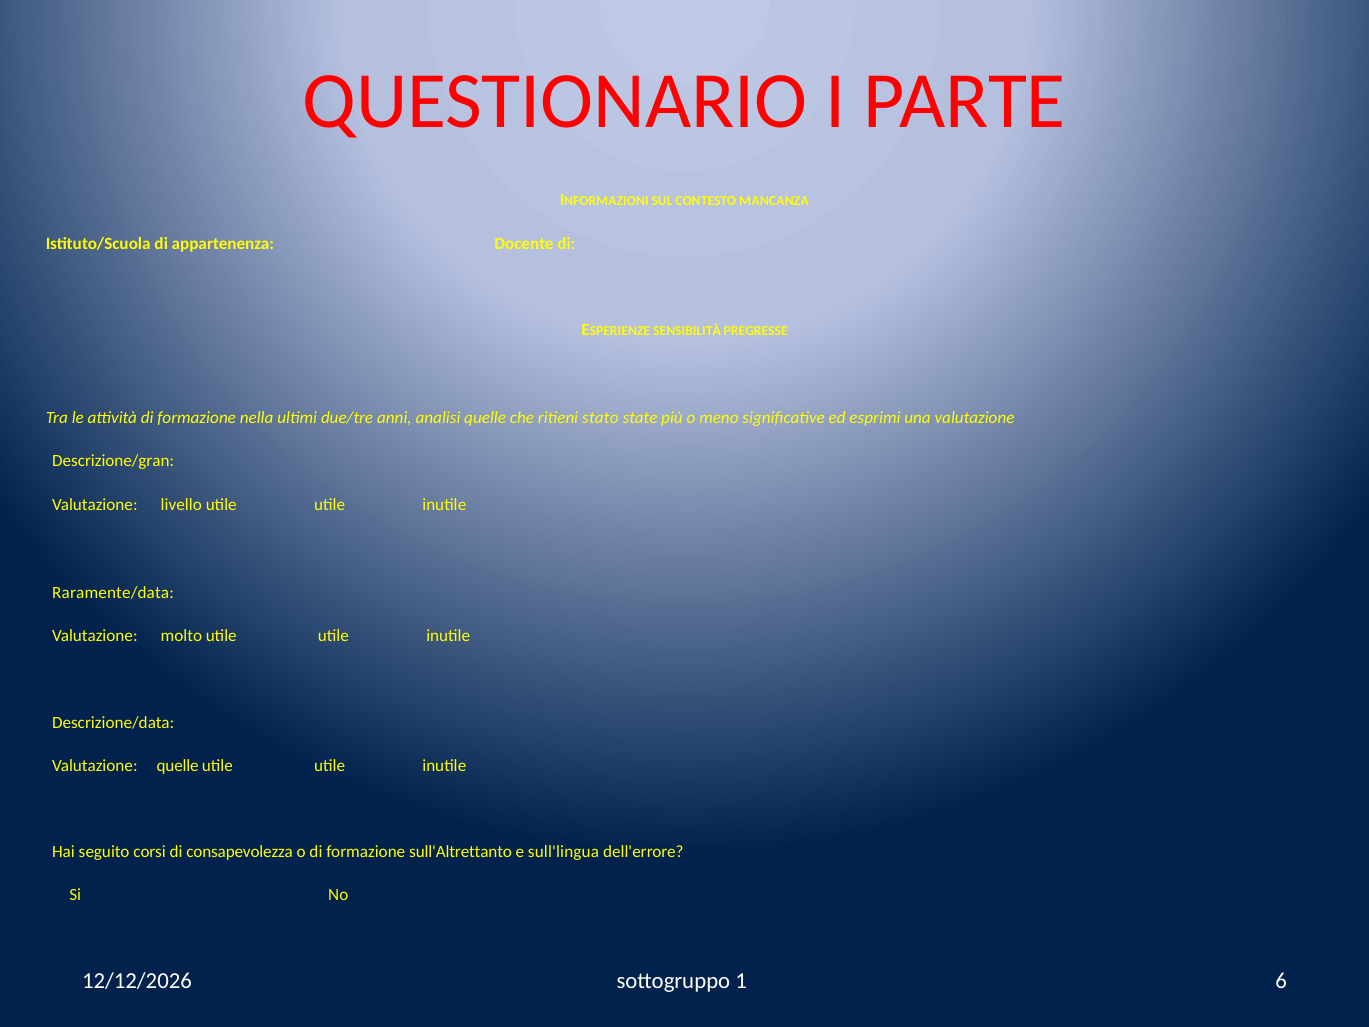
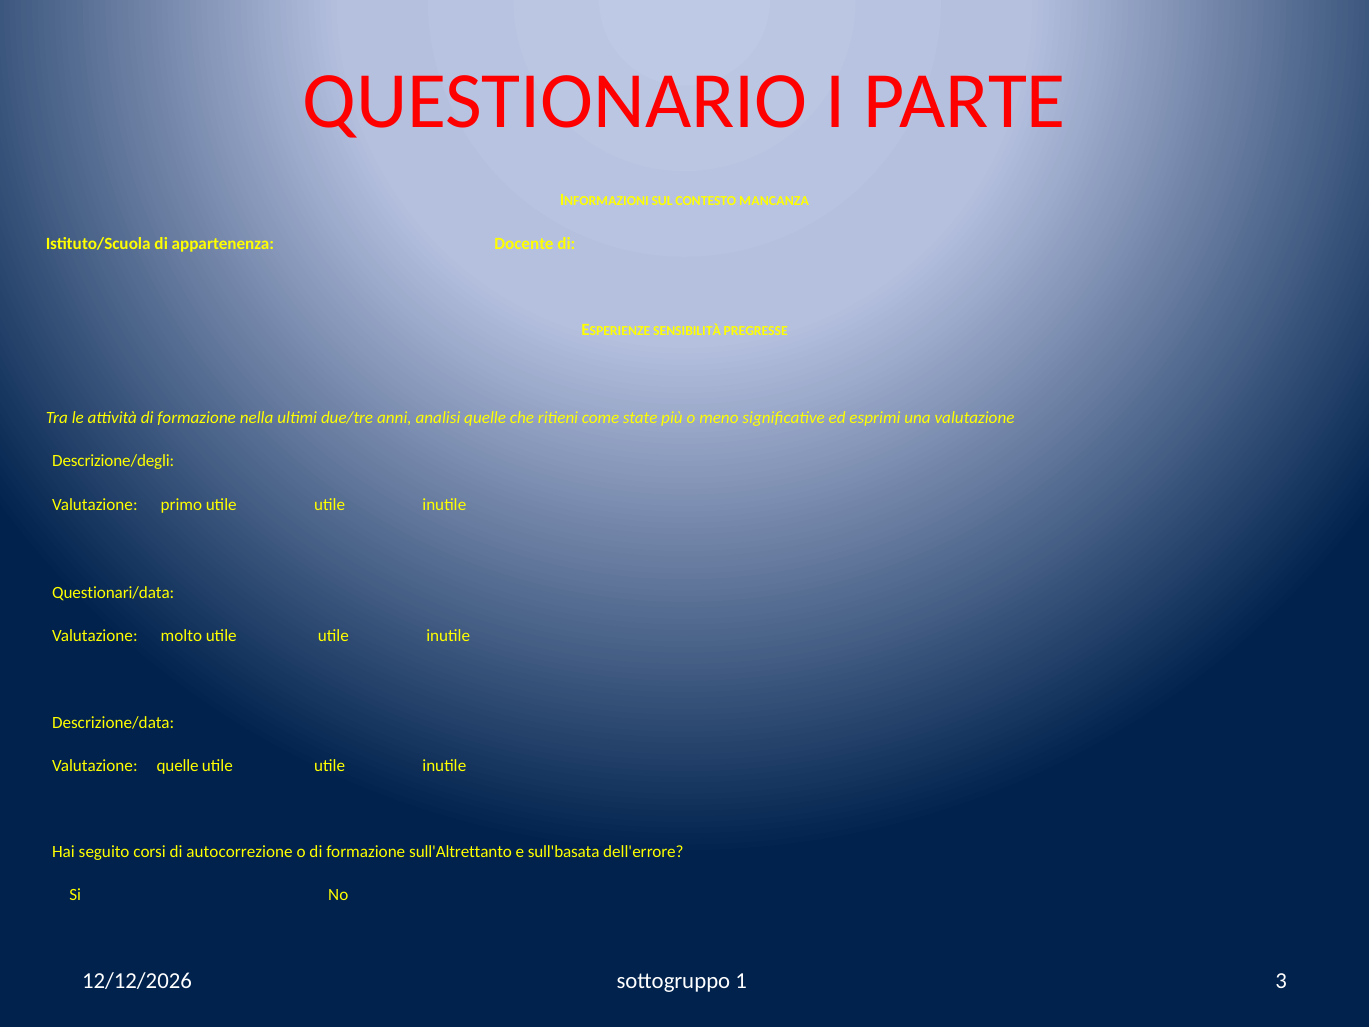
stato: stato -> come (601, 418)
Descrizione/gran: Descrizione/gran -> Descrizione/degli (113, 461)
livello: livello -> primo (181, 504)
Raramente/data: Raramente/data -> Questionari/data (113, 593)
consapevolezza: consapevolezza -> autocorrezione (240, 852)
sull'lingua: sull'lingua -> sull'basata (564, 852)
6: 6 -> 3 (1281, 980)
